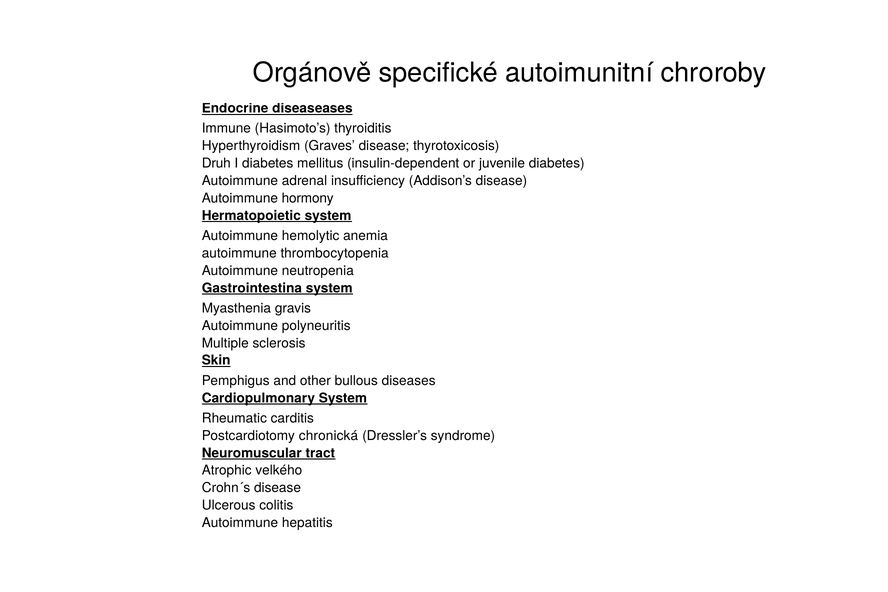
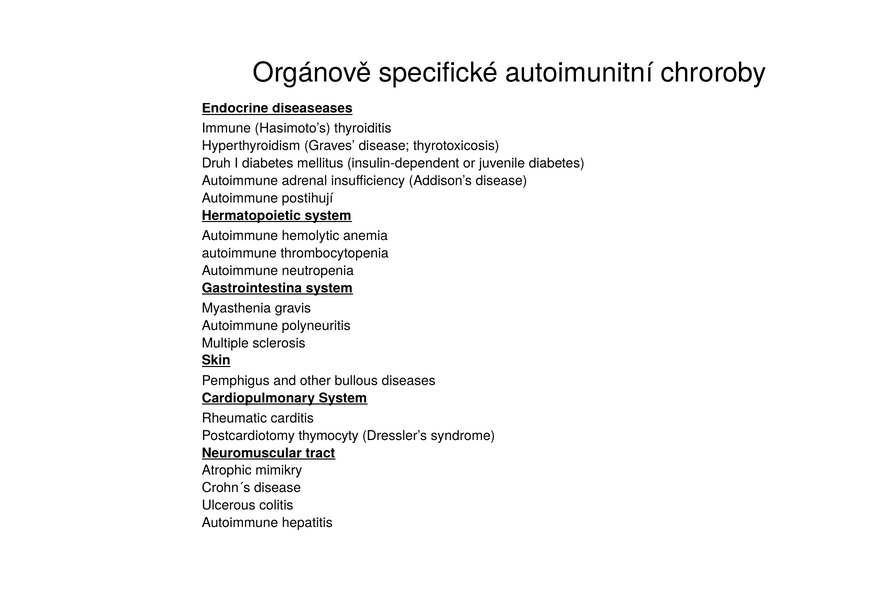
hormony: hormony -> postihují (308, 198)
chronická: chronická -> thymocyty (329, 436)
velkého: velkého -> mimikry (279, 470)
